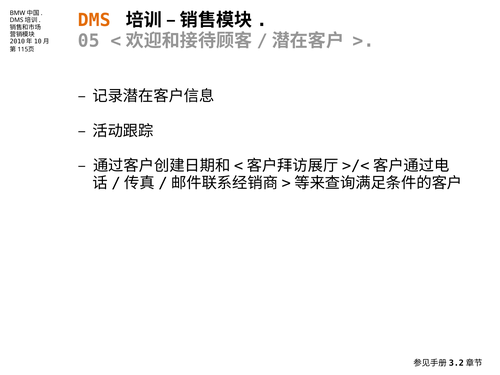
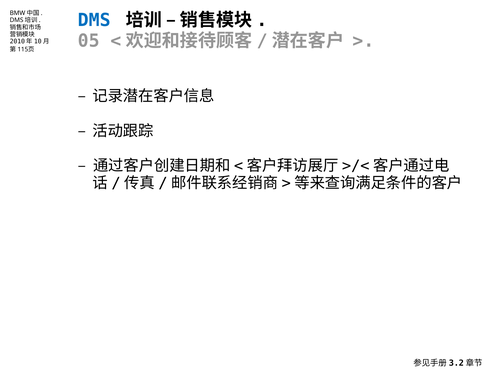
DMS colour: orange -> blue (94, 20)
